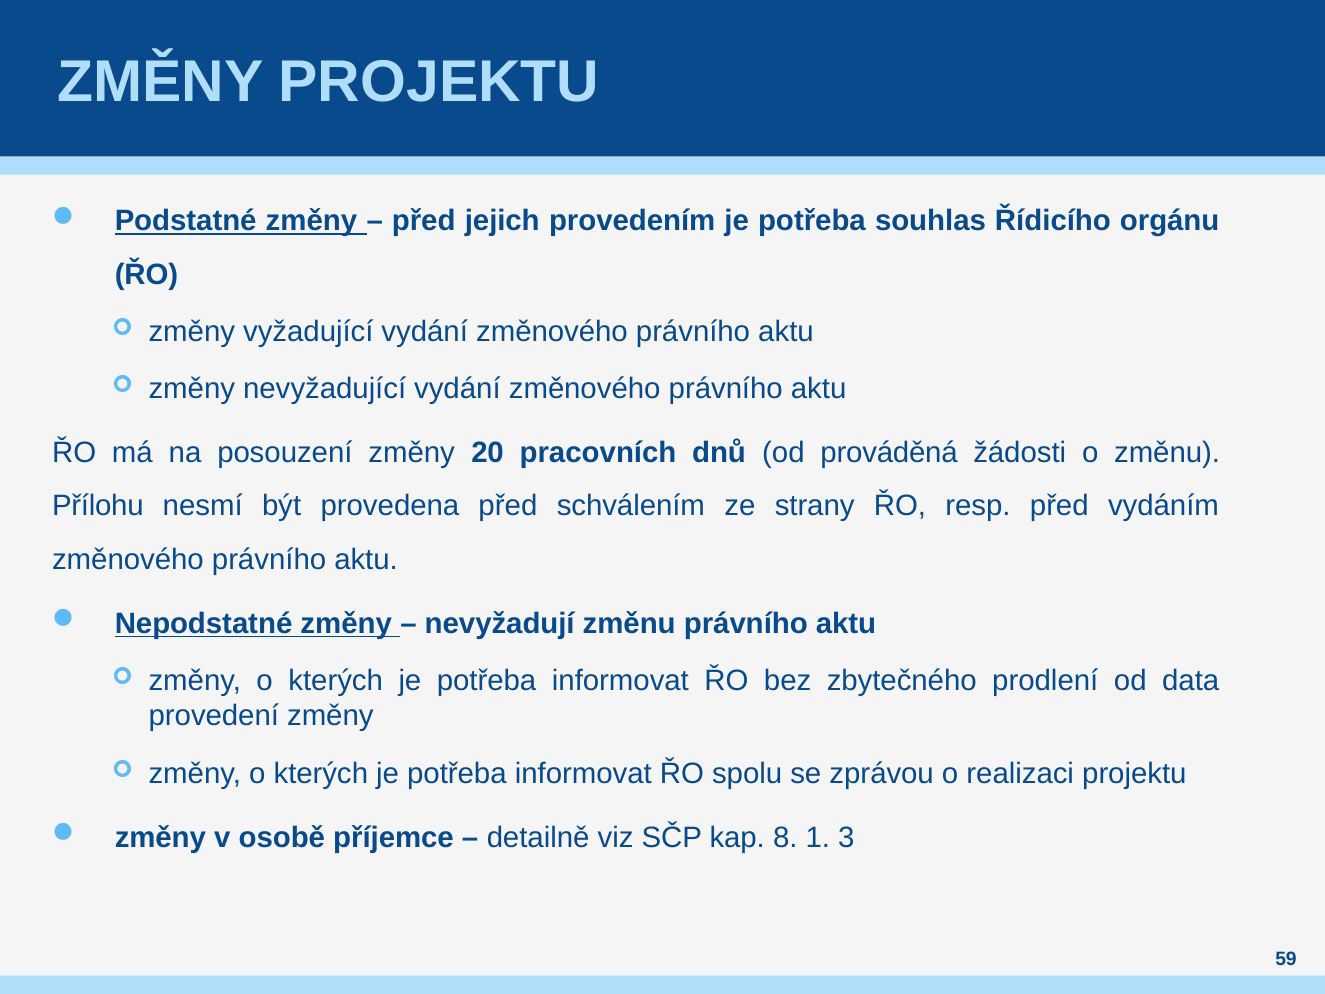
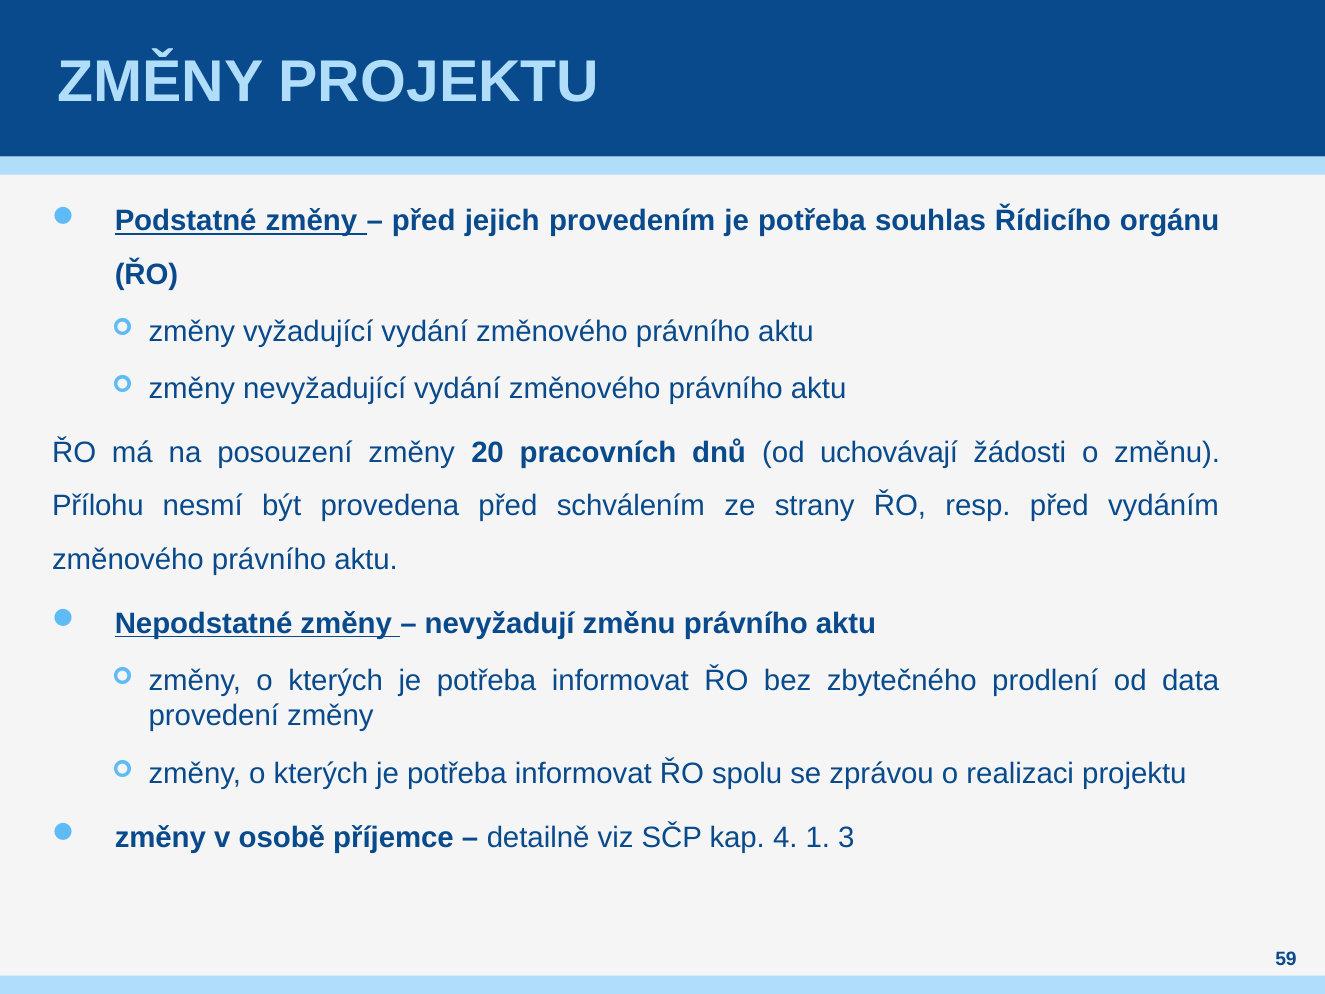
prováděná: prováděná -> uchovávají (889, 453)
8: 8 -> 4 (785, 837)
